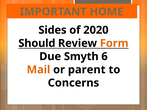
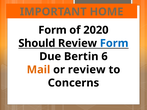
Sides: Sides -> Form (52, 30)
Form colour: orange -> blue (114, 43)
Smyth: Smyth -> Bertin (81, 57)
or parent: parent -> review (87, 70)
